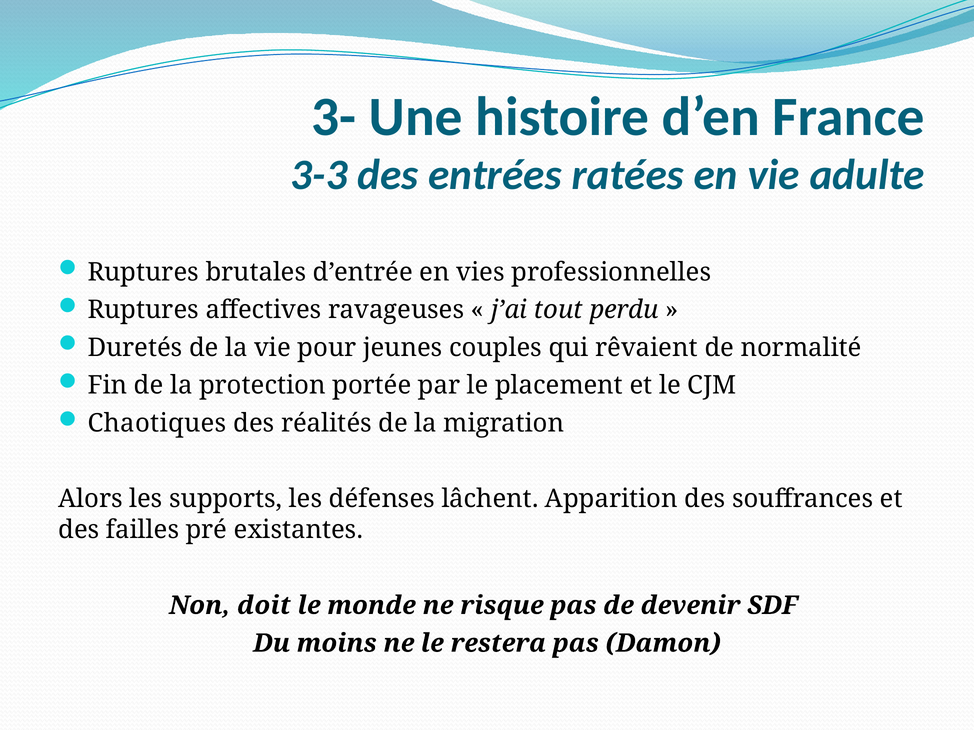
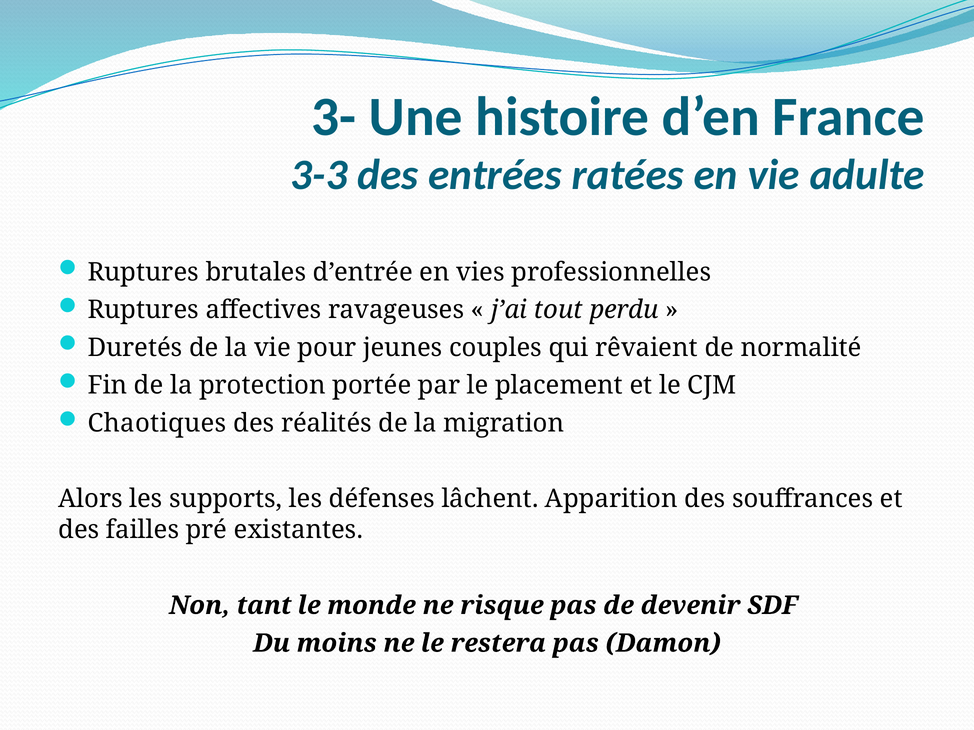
doit: doit -> tant (264, 606)
